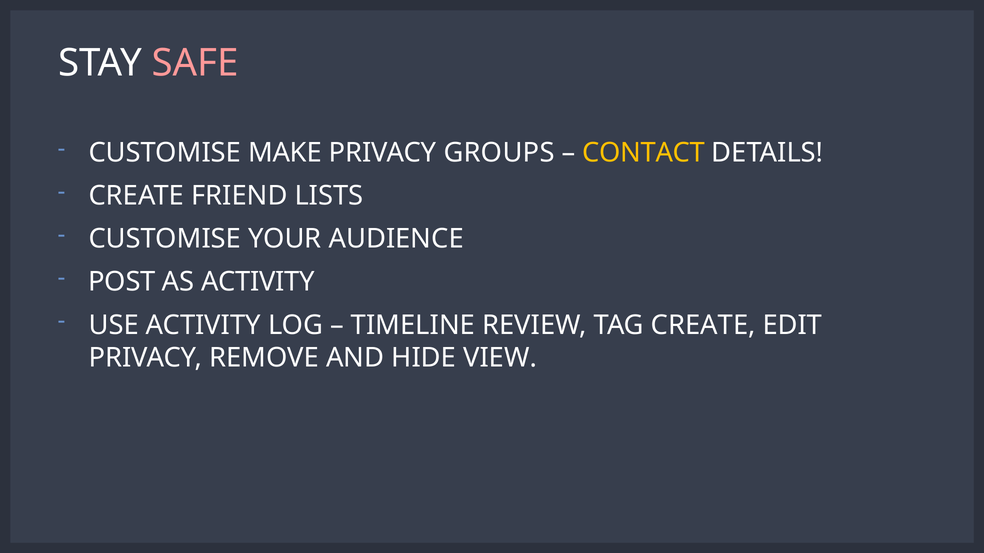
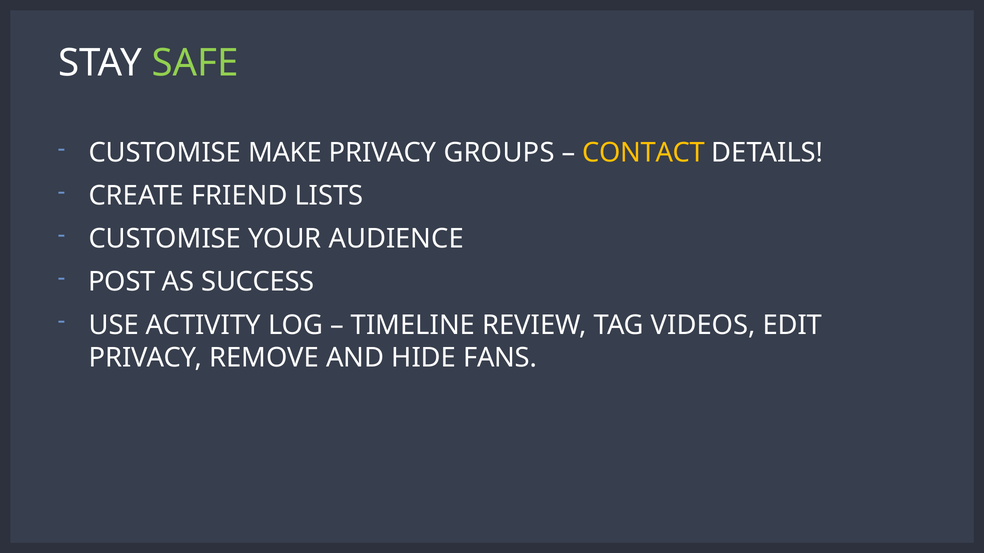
SAFE colour: pink -> light green (195, 63)
AS ACTIVITY: ACTIVITY -> SUCCESS (258, 282)
TAG CREATE: CREATE -> VIDEOS (703, 325)
VIEW: VIEW -> FANS (500, 358)
